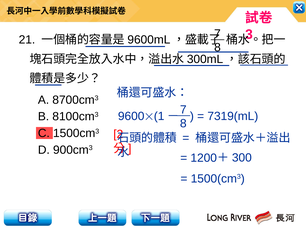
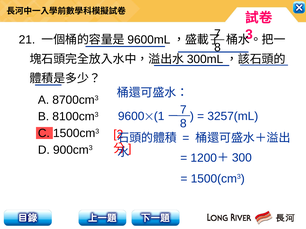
7319(mL: 7319(mL -> 3257(mL (233, 116)
